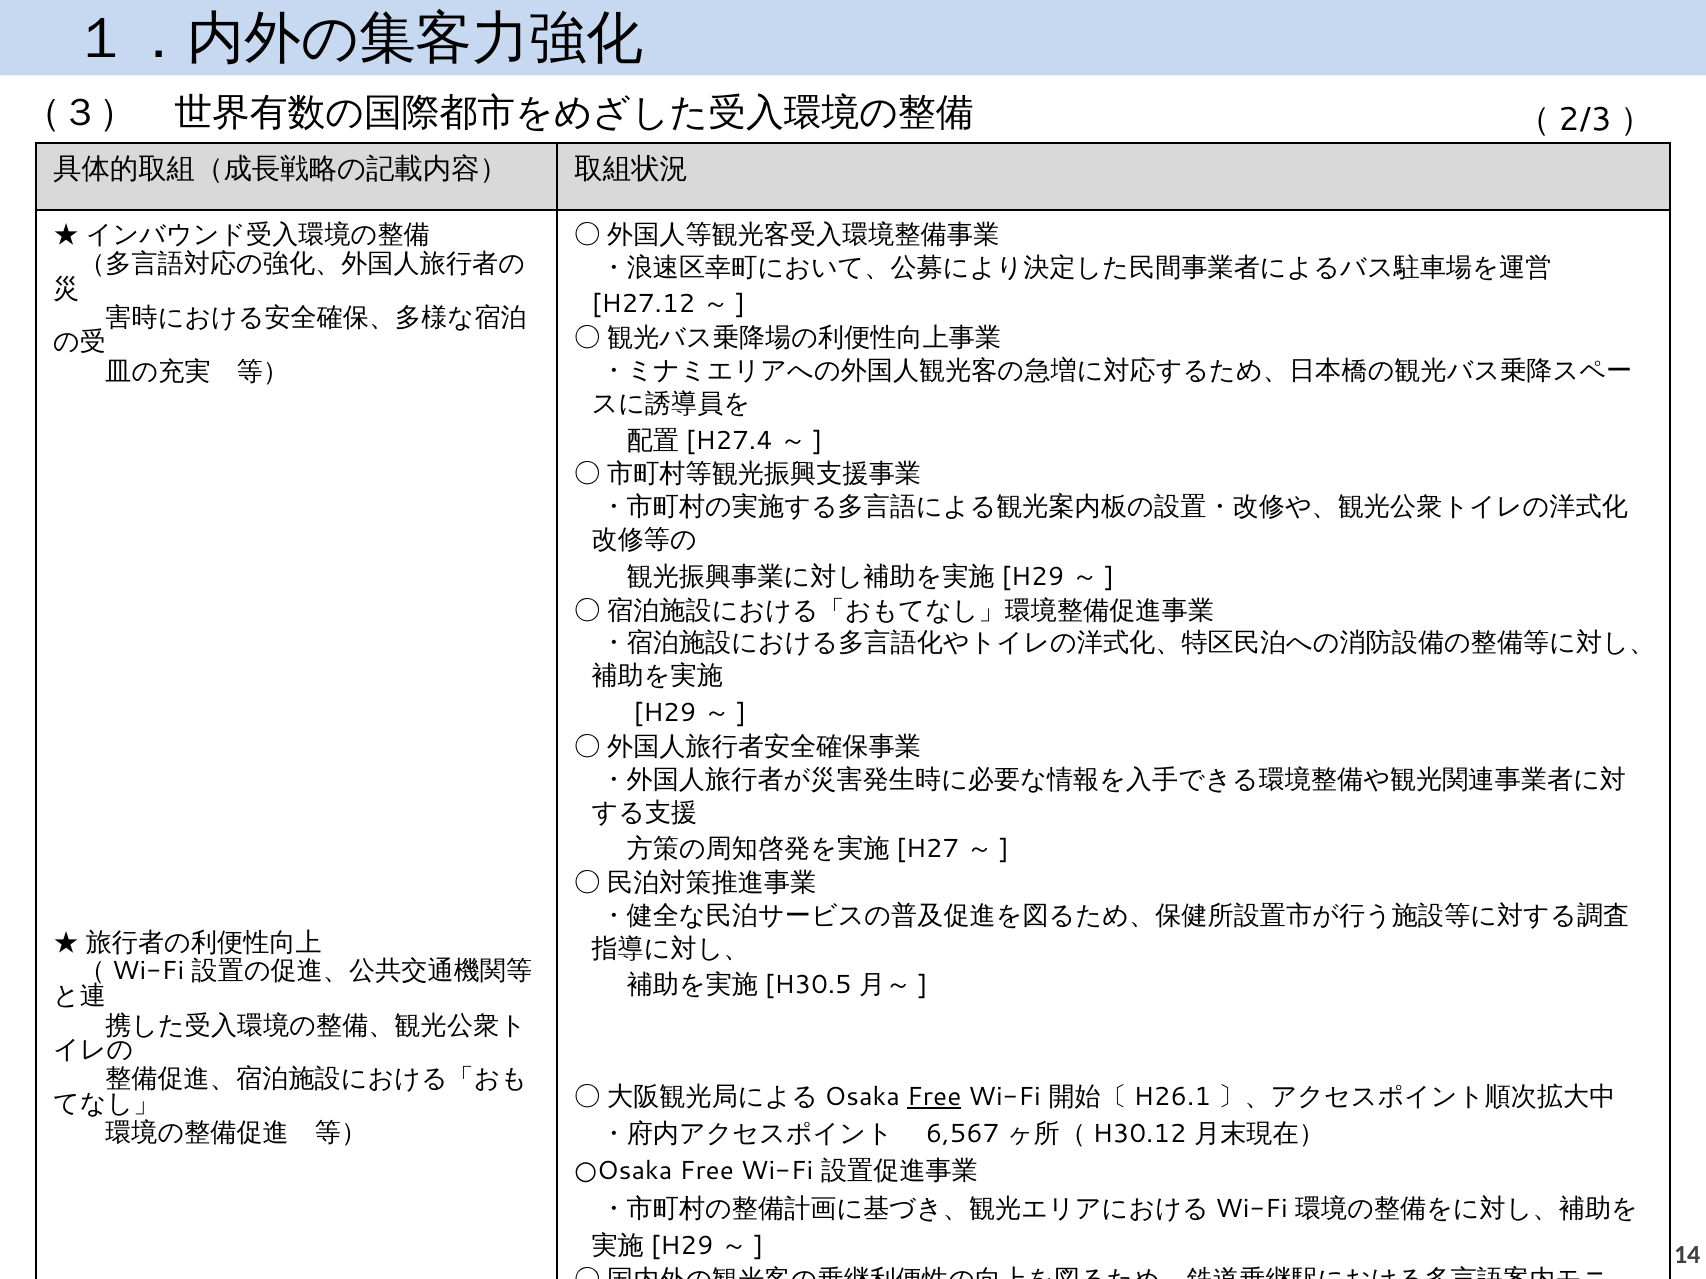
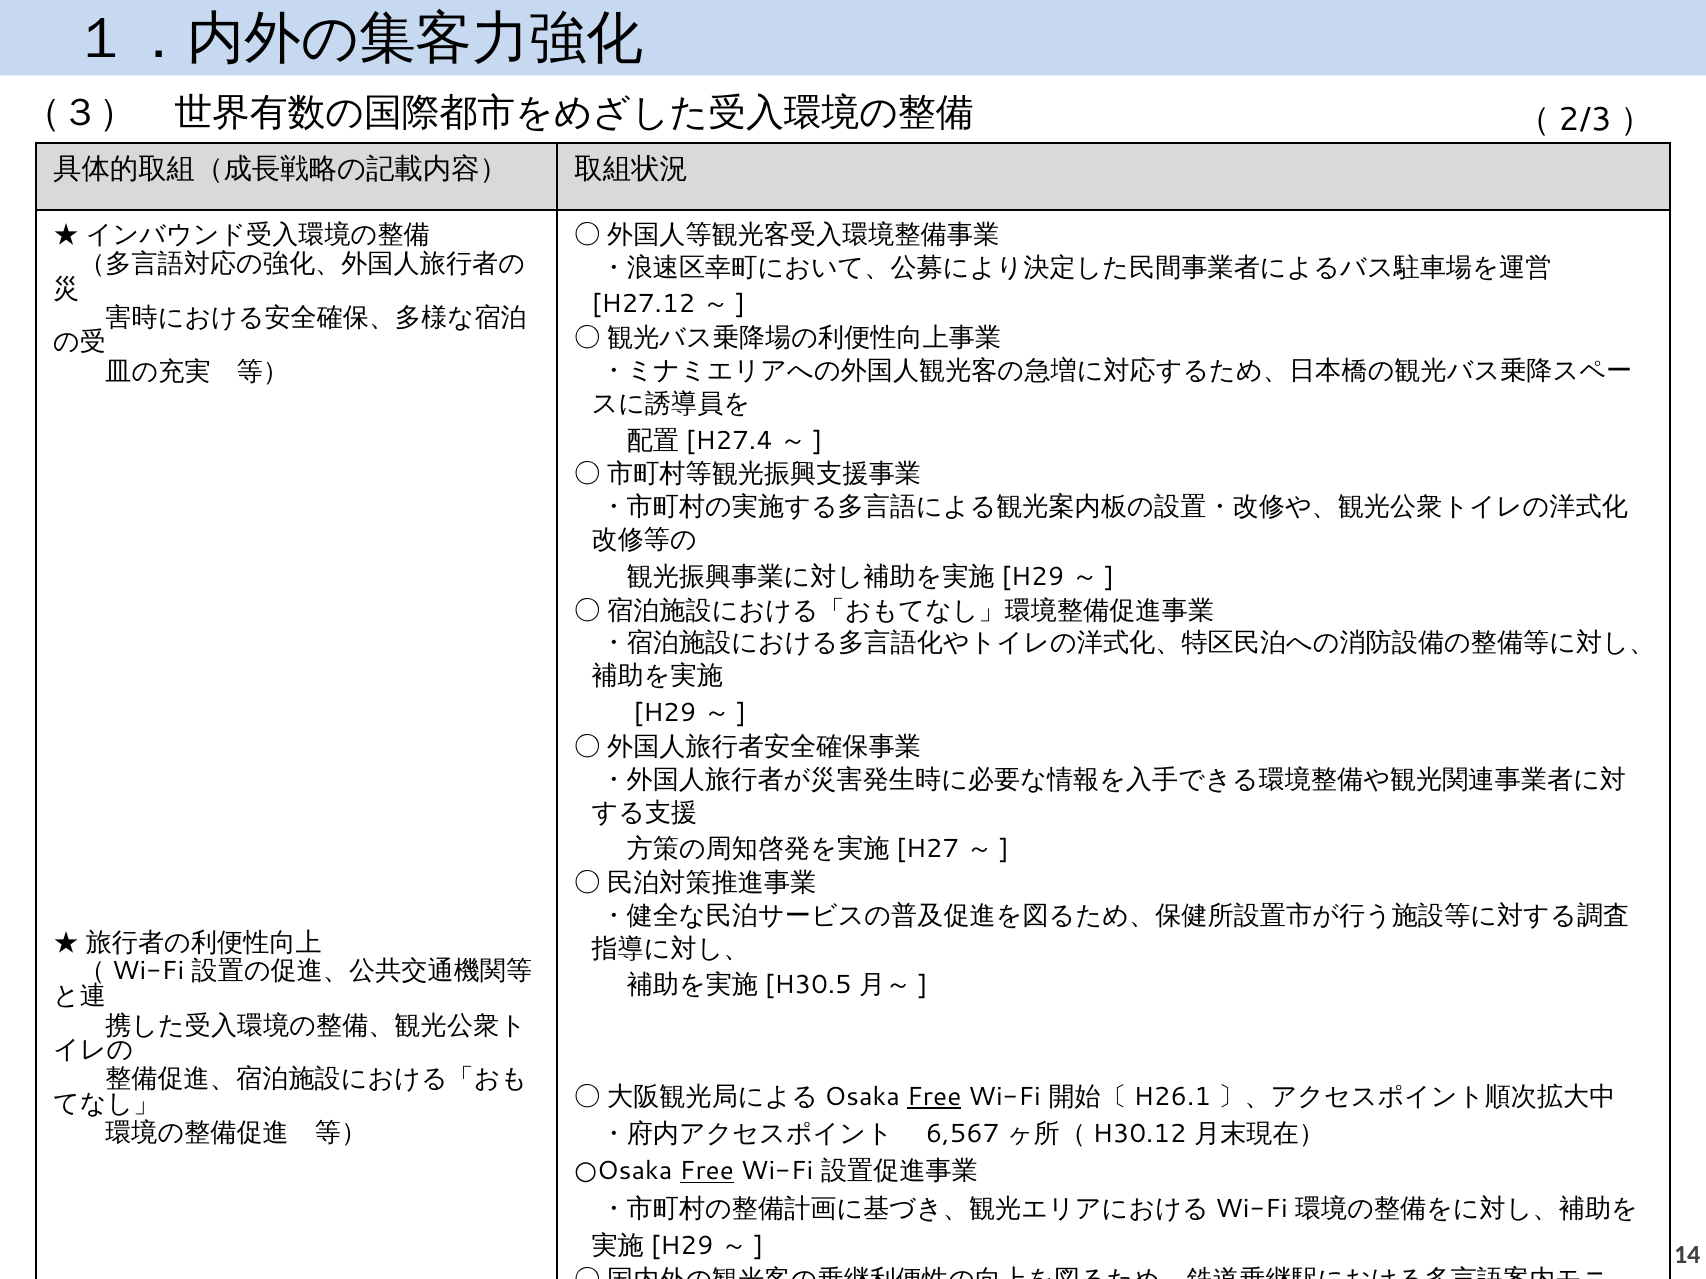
Free underline: none -> present (707, 1172)
